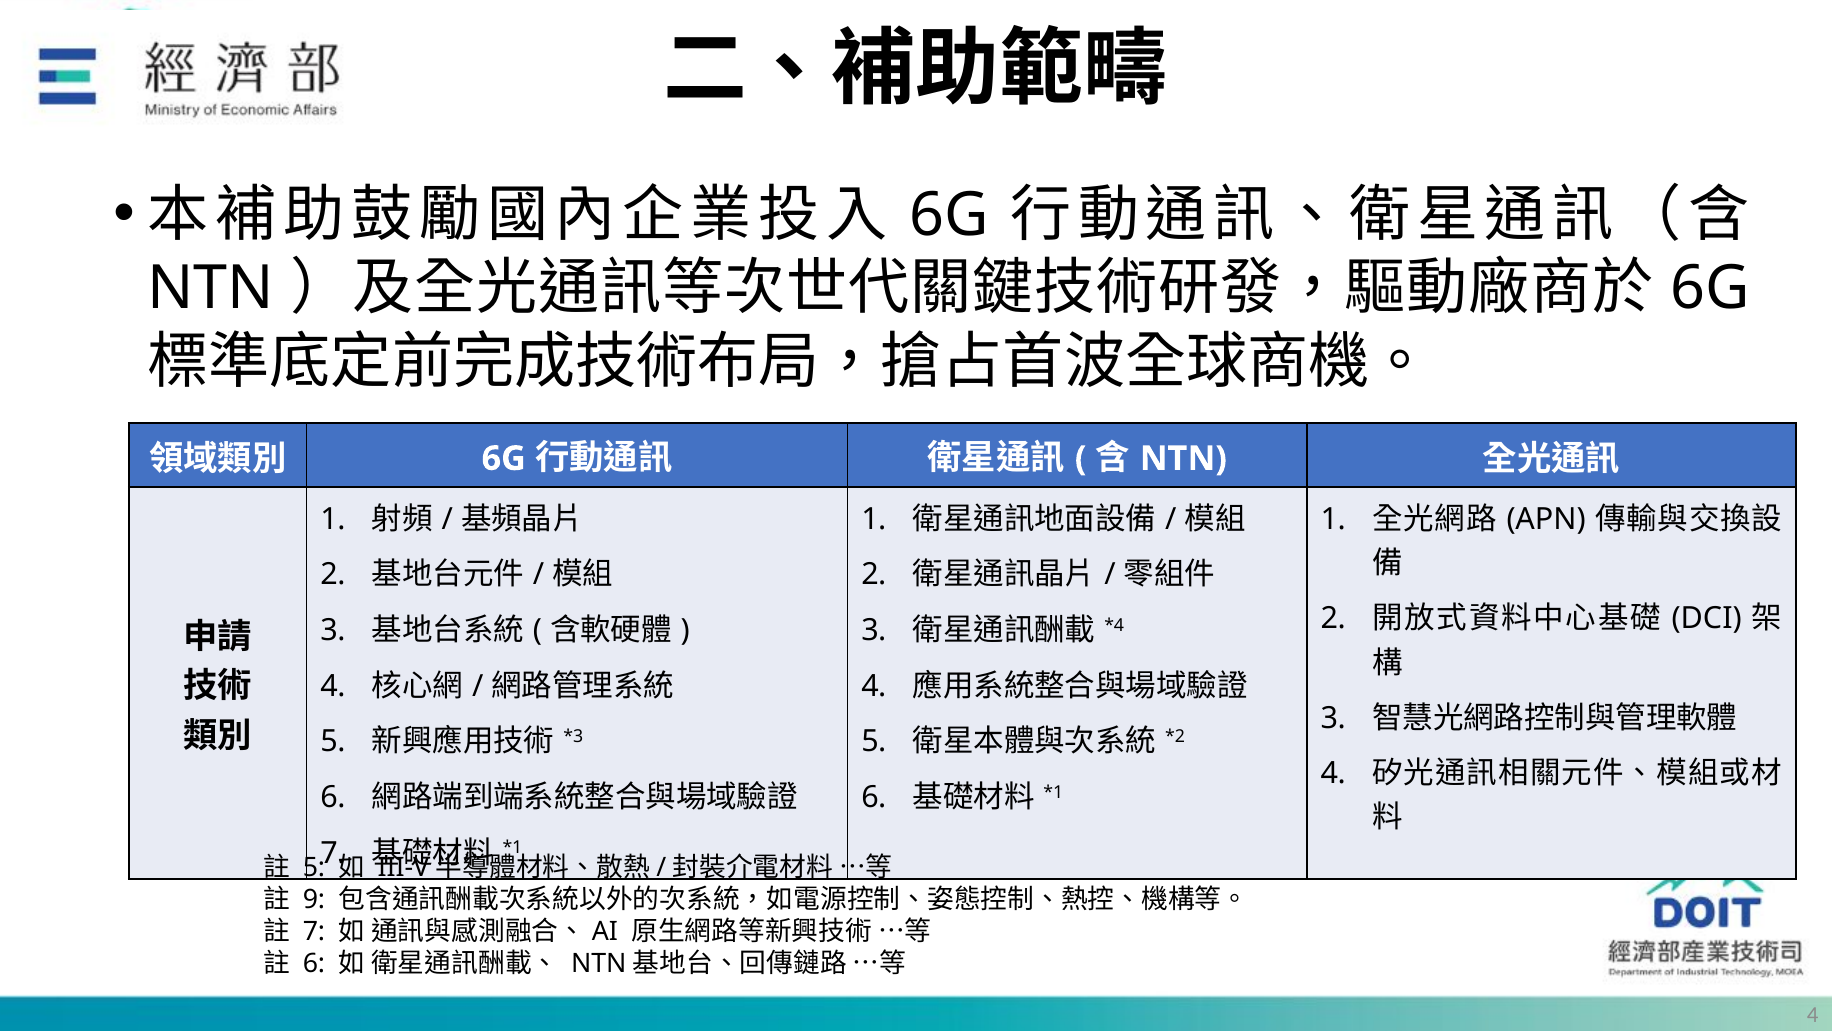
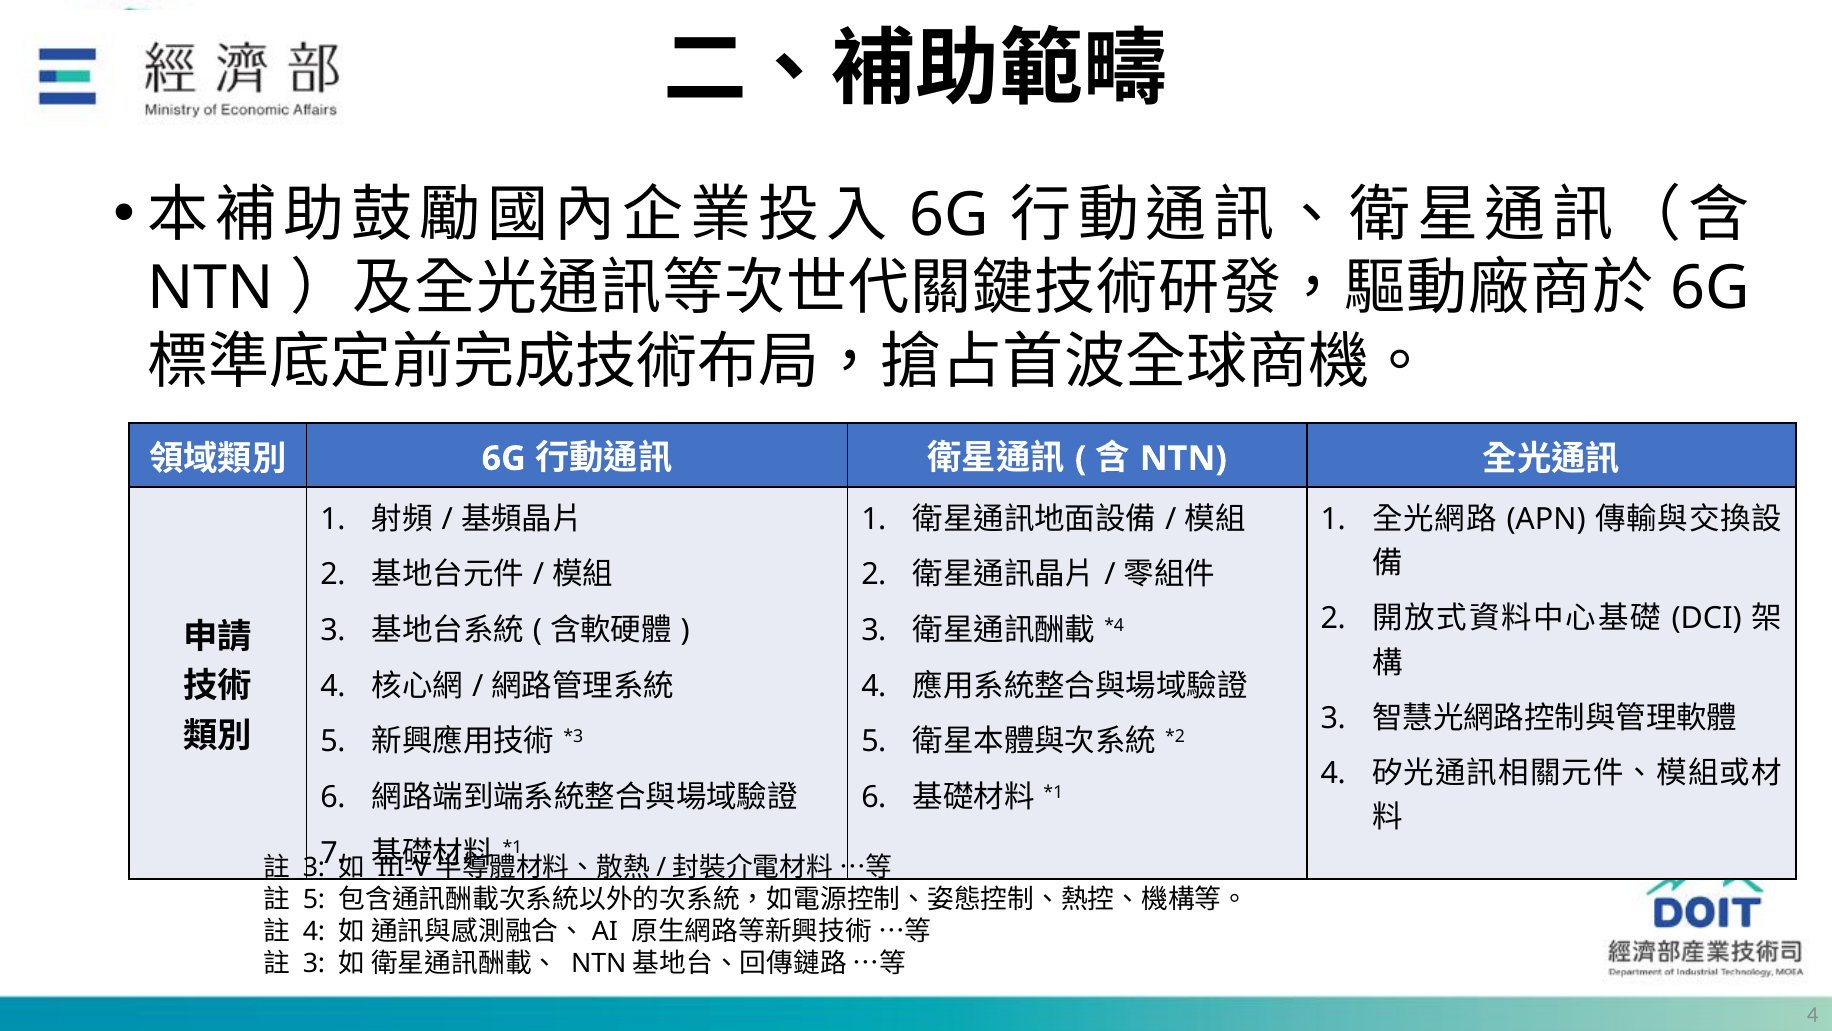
5: 5 -> 3 (314, 867)
9: 9 -> 5 (314, 899)
7: 7 -> 4 (314, 932)
6: 6 -> 3 (314, 964)
